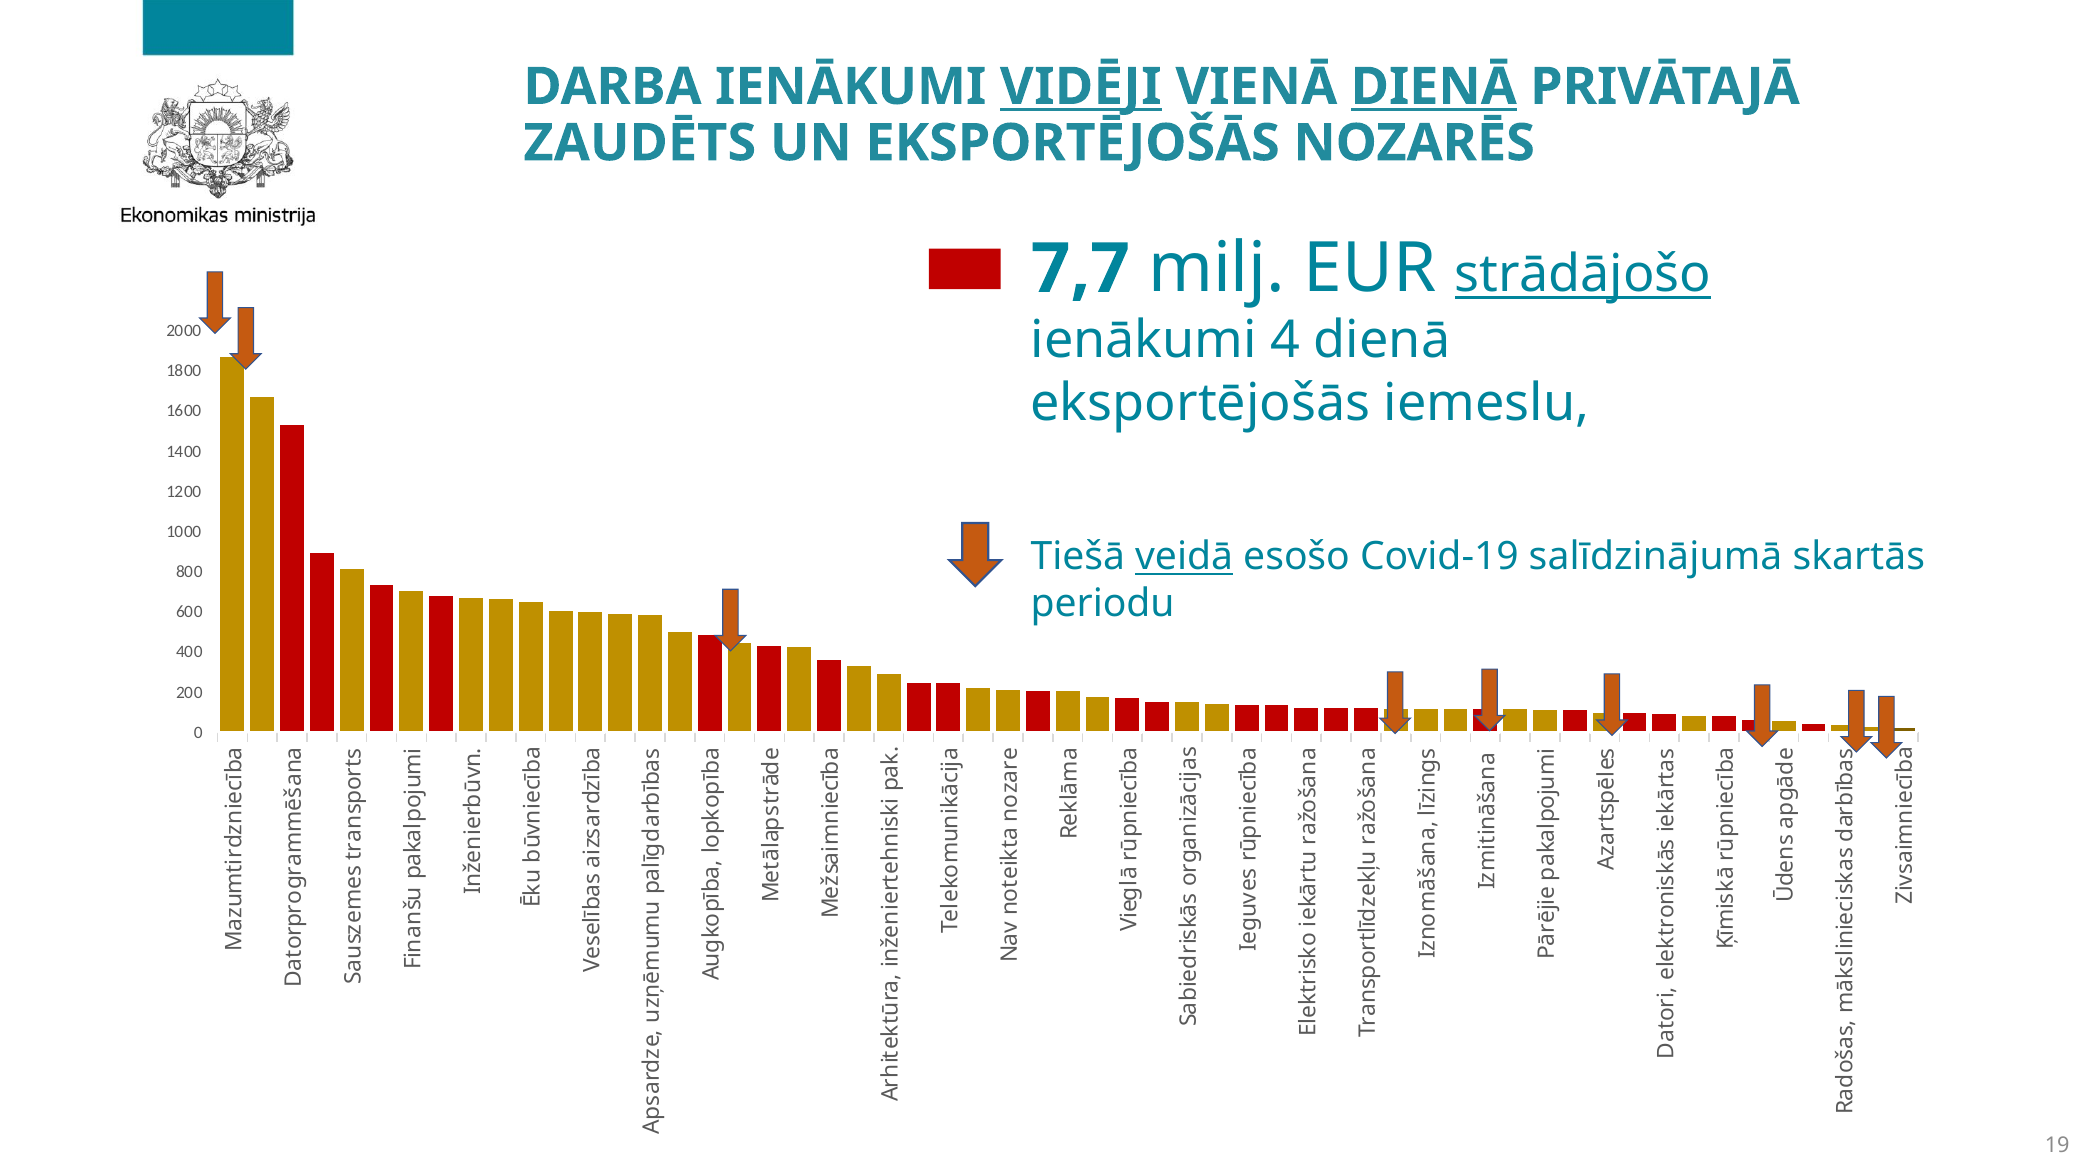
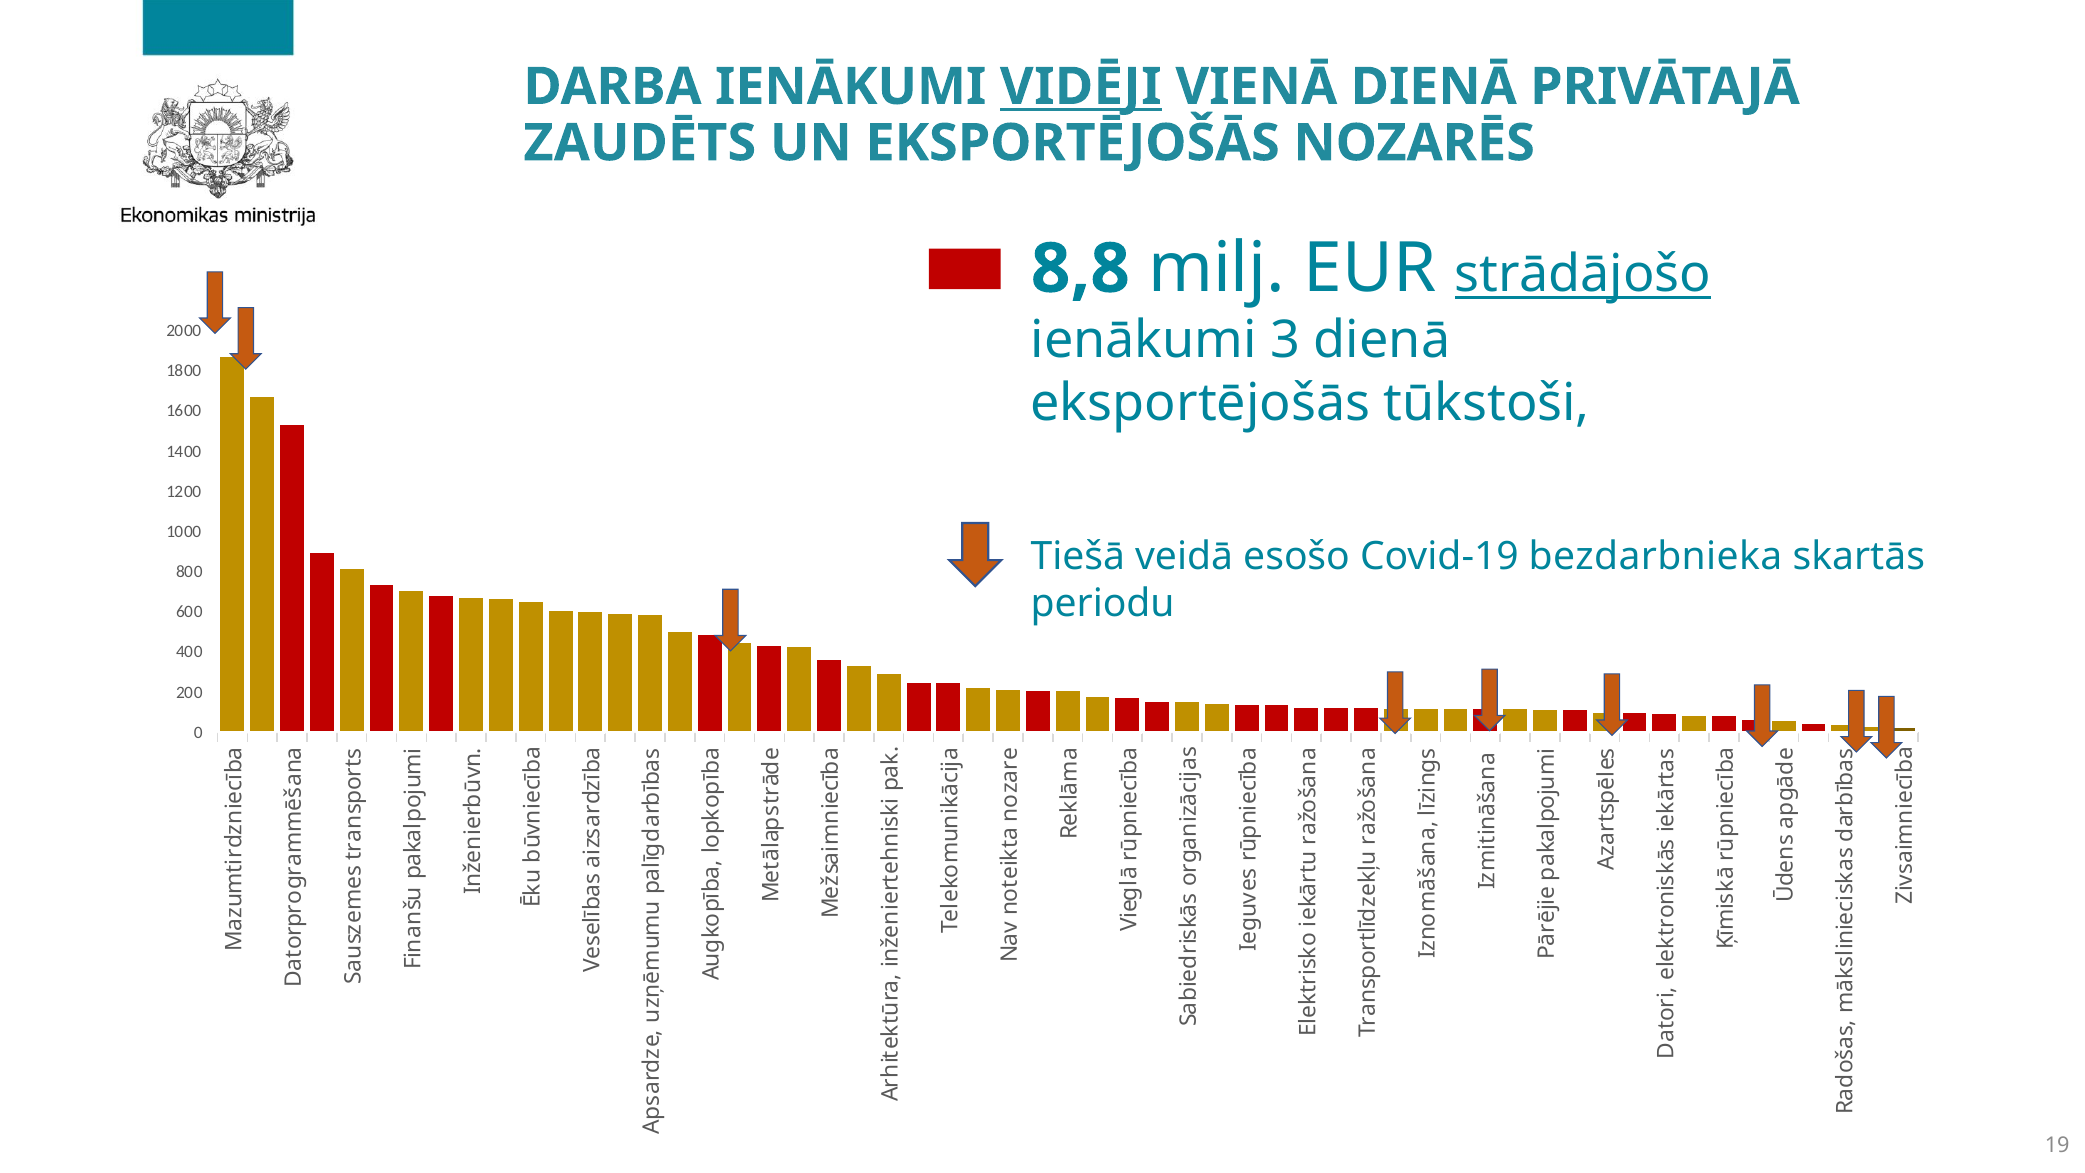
DIENĀ underline: present -> none (1434, 87)
7,7: 7,7 -> 8,8 (1080, 269)
4: 4 -> 3 (1286, 341)
iemeslu: iemeslu -> tūkstoši (1487, 403)
veidā underline: present -> none (1184, 557)
salīdzinājumā: salīdzinājumā -> bezdarbnieka (1655, 557)
